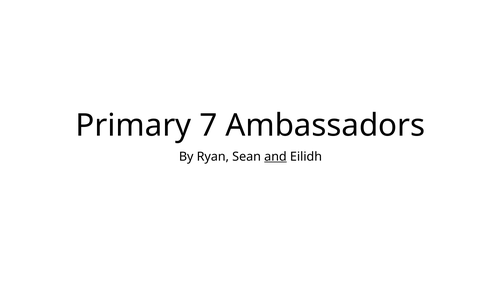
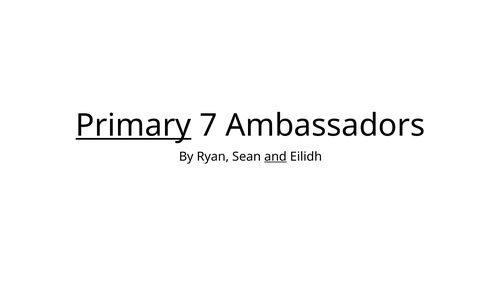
Primary underline: none -> present (133, 125)
